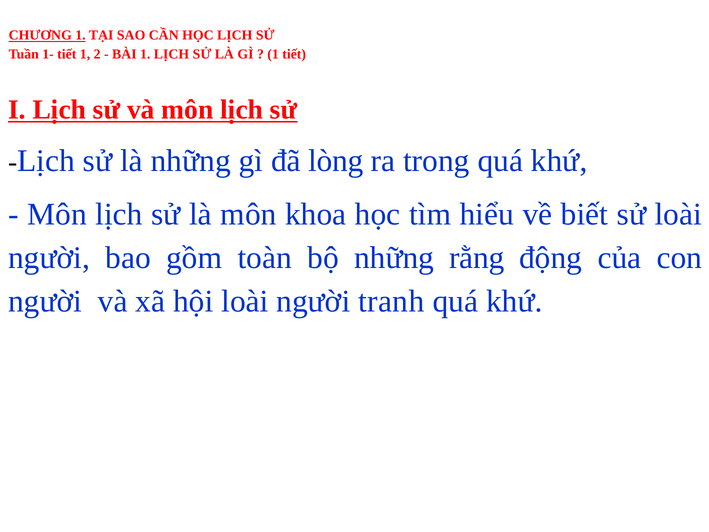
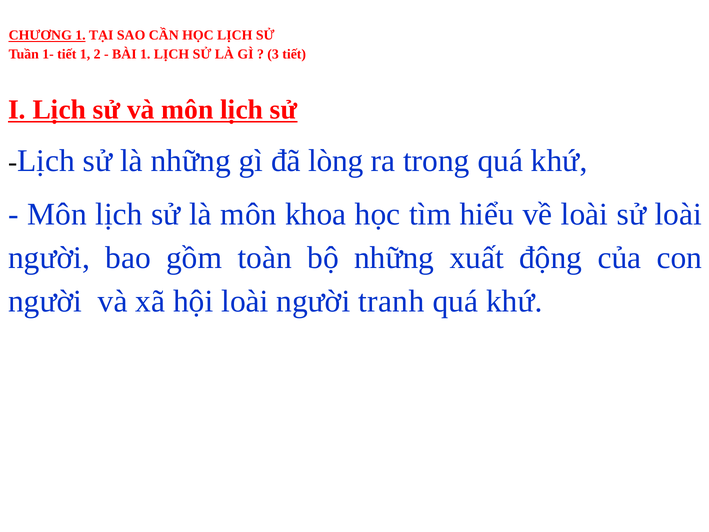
1: 1 -> 3 (273, 54)
về biết: biết -> loài (585, 214)
rằng: rằng -> xuất (477, 258)
